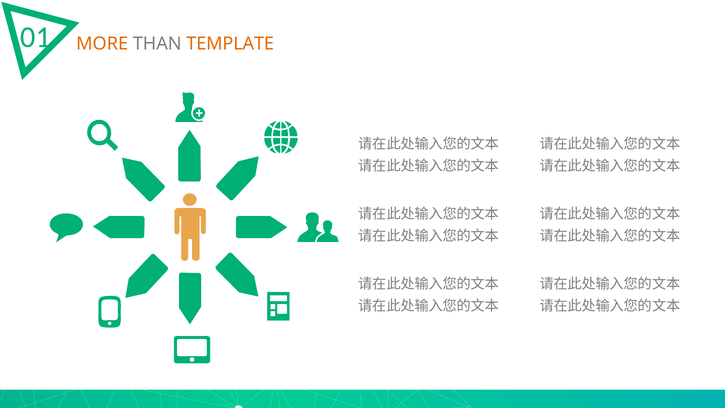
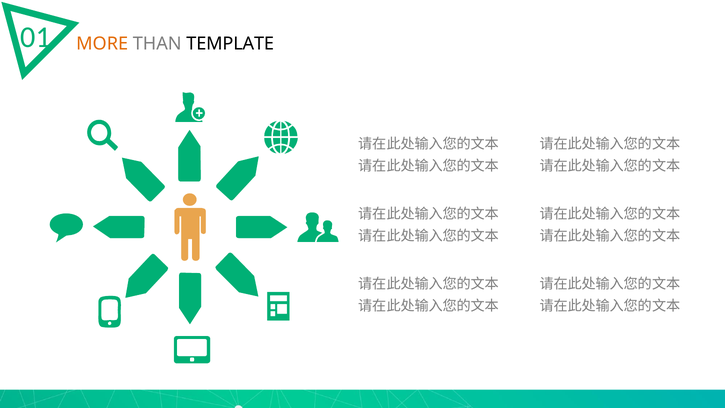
TEMPLATE colour: orange -> black (230, 44)
